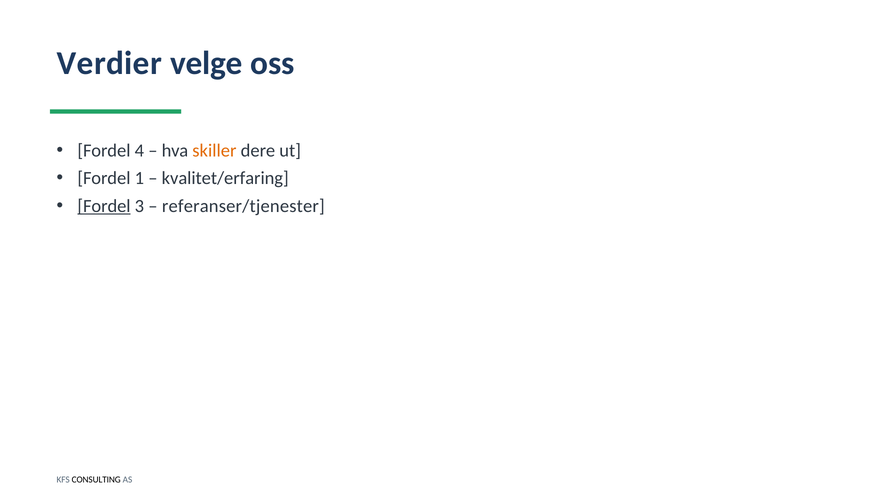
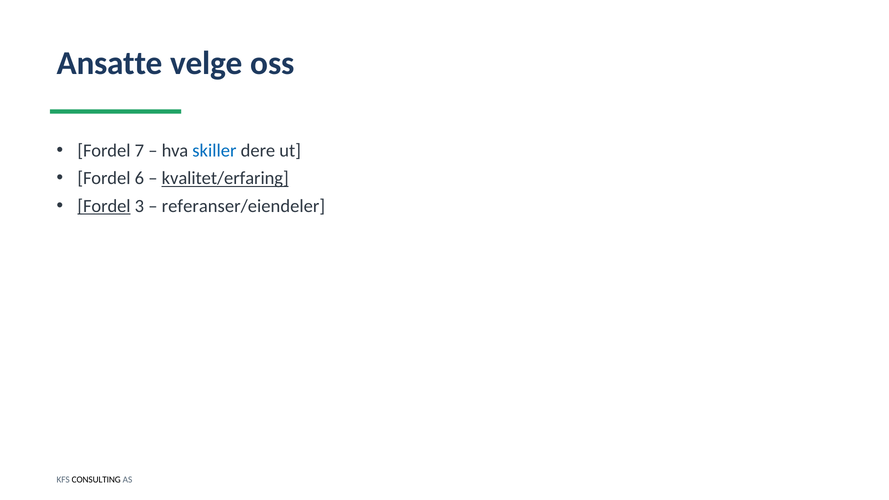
Verdier: Verdier -> Ansatte (110, 63)
4: 4 -> 7 (139, 151)
skiller colour: orange -> blue (214, 151)
1: 1 -> 6 (139, 178)
kvalitet/erfaring underline: none -> present (225, 178)
referanser/tjenester: referanser/tjenester -> referanser/eiendeler (243, 206)
